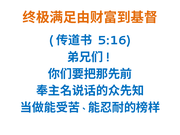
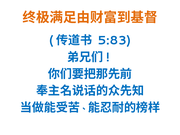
5:16: 5:16 -> 5:83 (114, 40)
